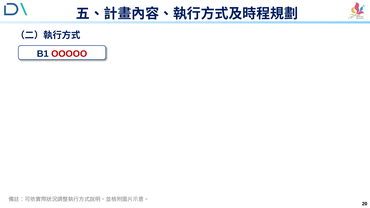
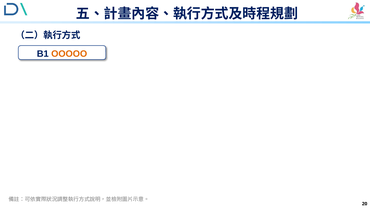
OOOOO colour: red -> orange (69, 54)
